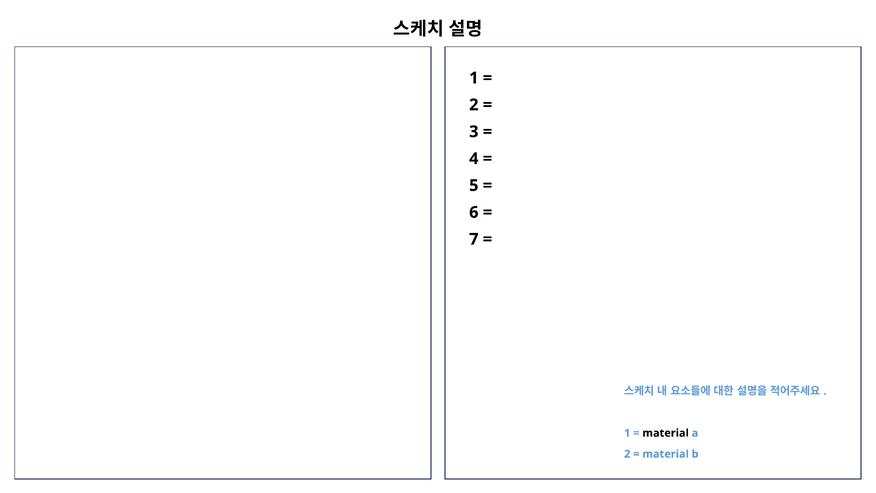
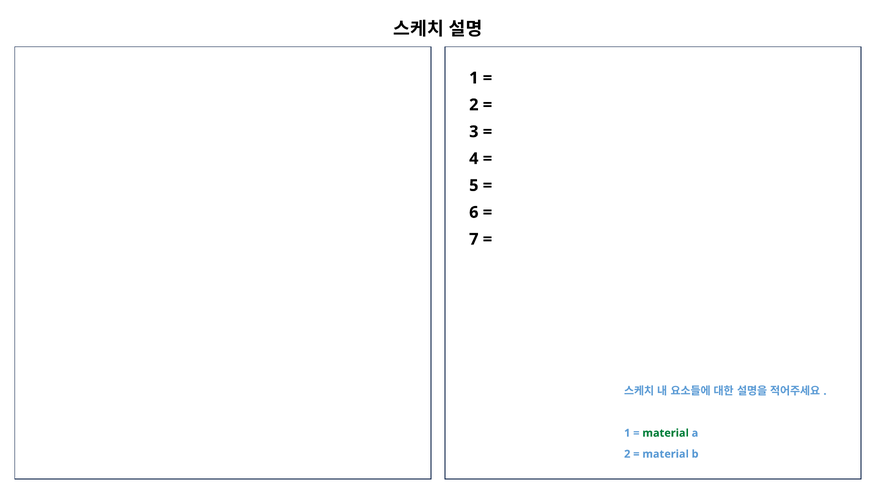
material colour: black -> green (666, 433)
